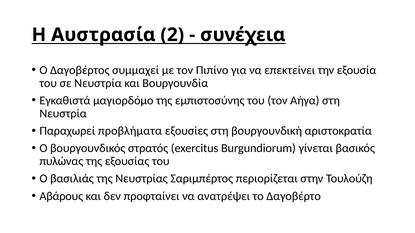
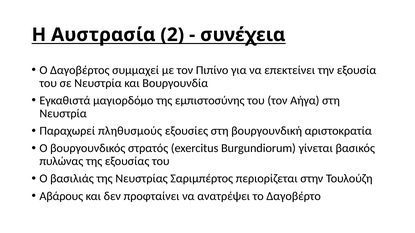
προβλήματα: προβλήματα -> πληθυσμούς (130, 131)
